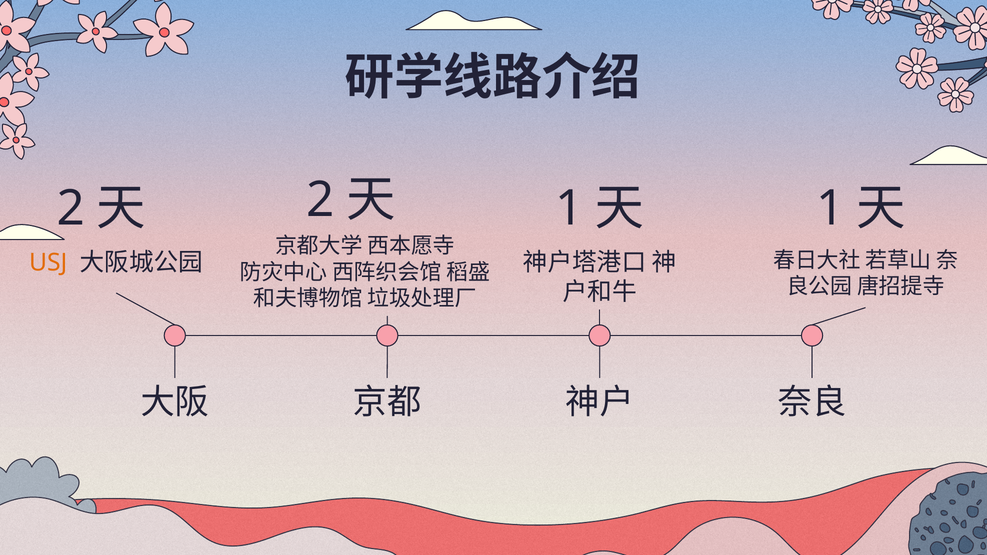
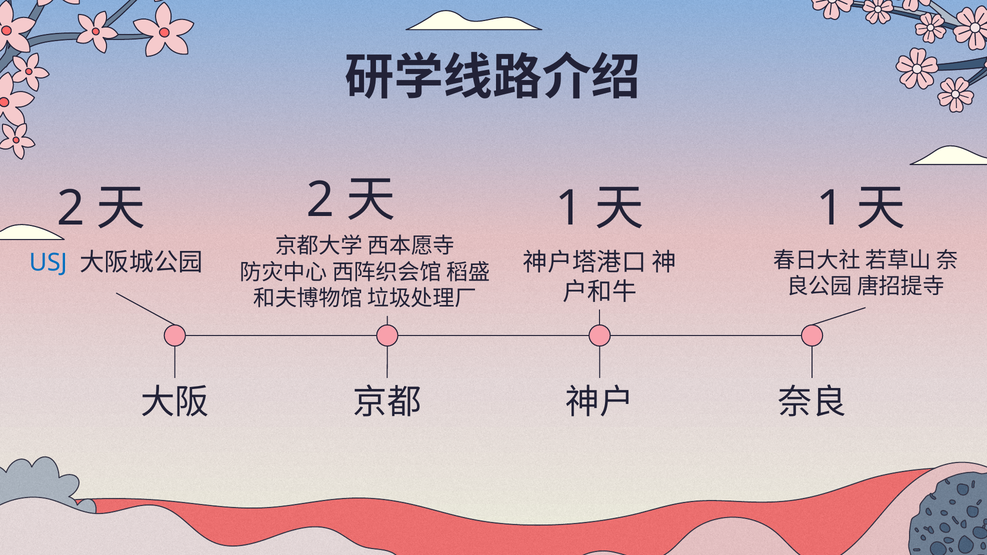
USJ colour: orange -> blue (48, 263)
